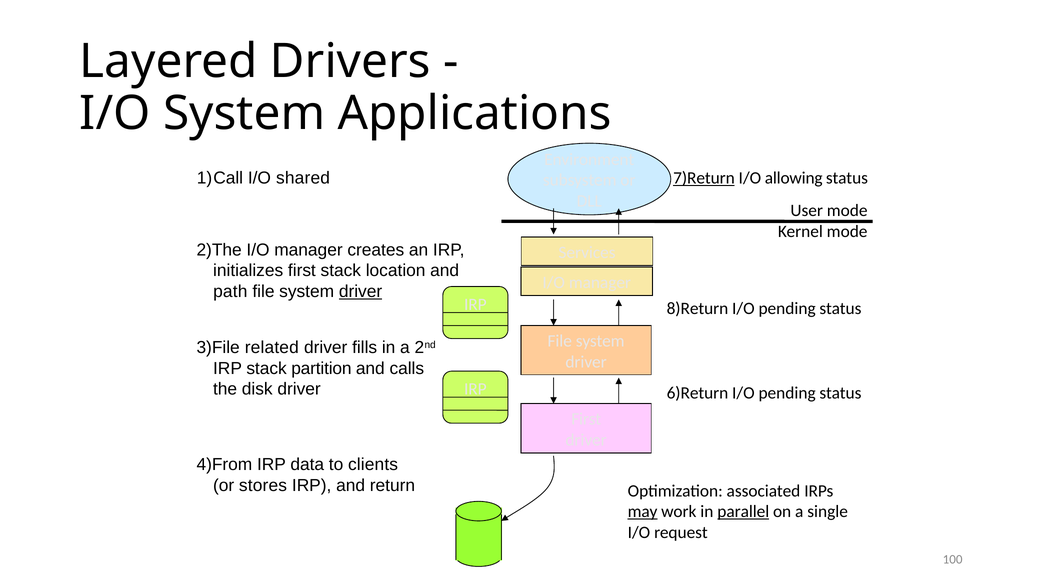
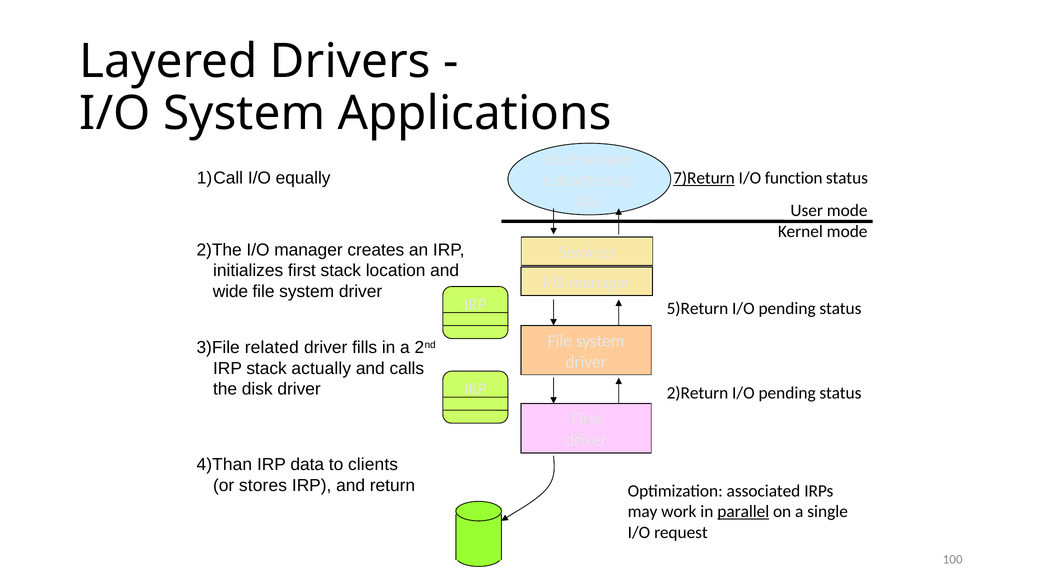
shared: shared -> equally (303, 178)
allowing: allowing -> function (794, 178)
path: path -> wide (230, 292)
driver underline: present -> none (361, 292)
8)Return: 8)Return -> 5)Return (697, 309)
partition: partition -> actually (321, 368)
6)Return: 6)Return -> 2)Return (697, 393)
4)From: 4)From -> 4)Than (224, 465)
may underline: present -> none (643, 512)
